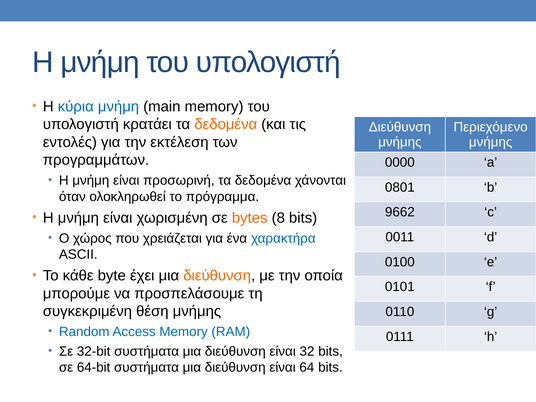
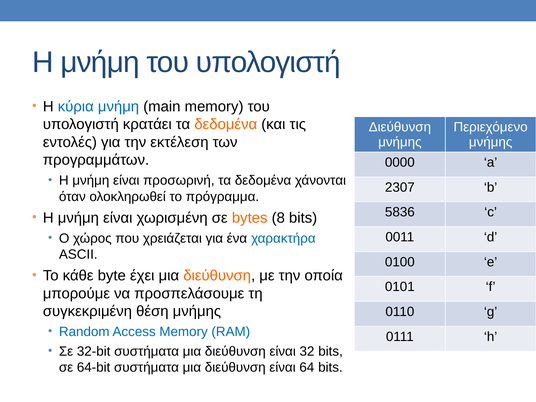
0801: 0801 -> 2307 (400, 187)
9662: 9662 -> 5836 (400, 212)
